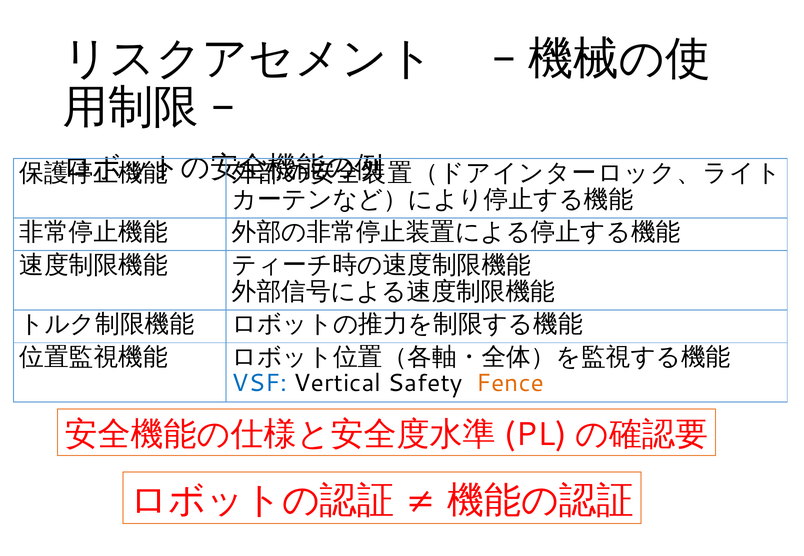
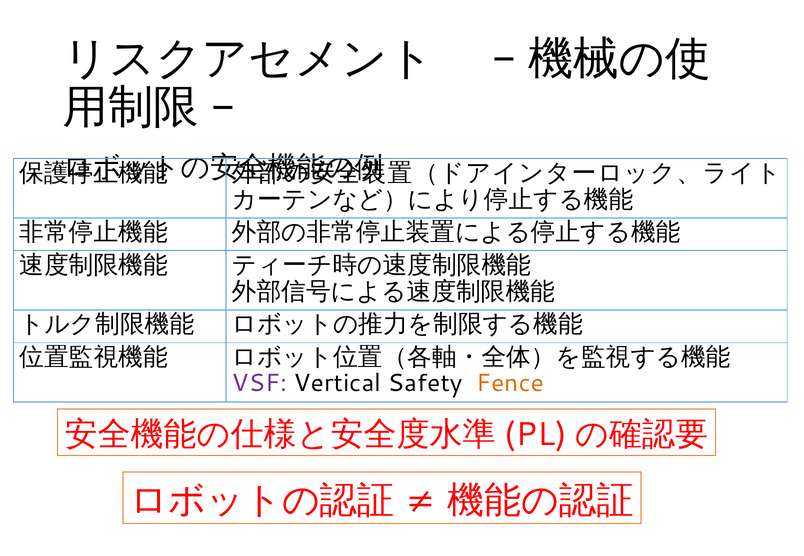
VSF colour: blue -> purple (260, 384)
